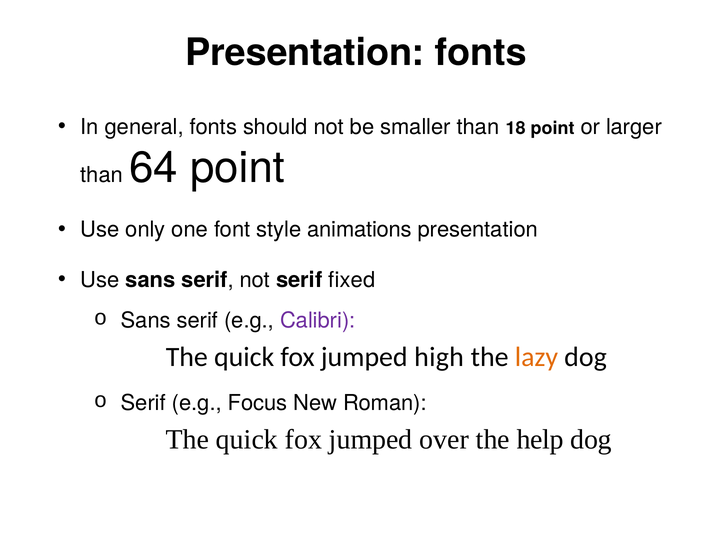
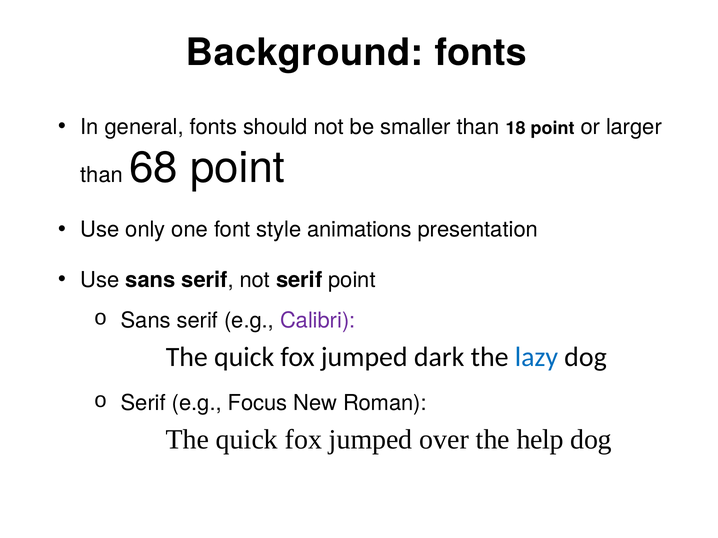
Presentation: Presentation -> Background (305, 53)
64: 64 -> 68 (153, 168)
serif fixed: fixed -> point (352, 280)
high: high -> dark (439, 357)
lazy colour: orange -> blue (536, 357)
